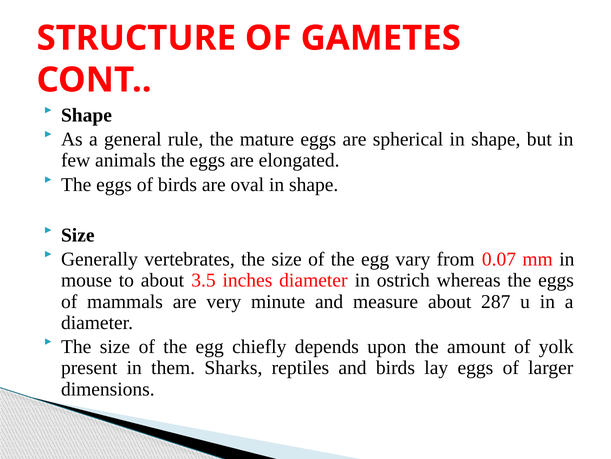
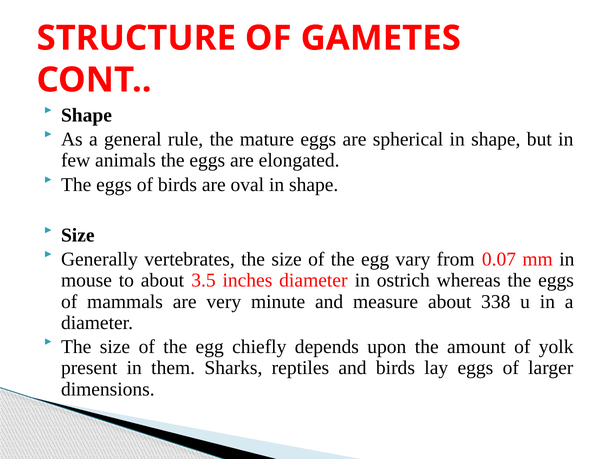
287: 287 -> 338 (496, 301)
